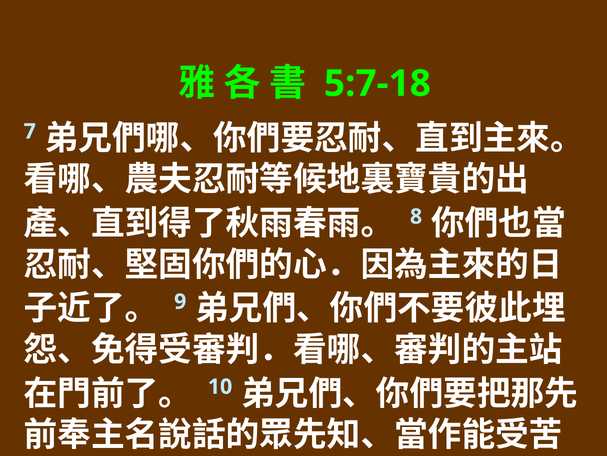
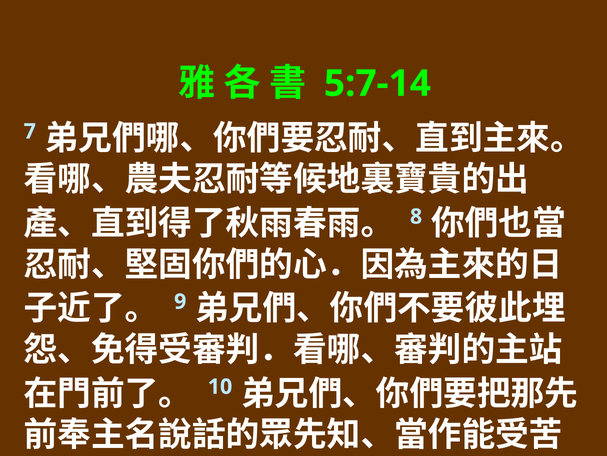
5:7-18: 5:7-18 -> 5:7-14 (377, 83)
